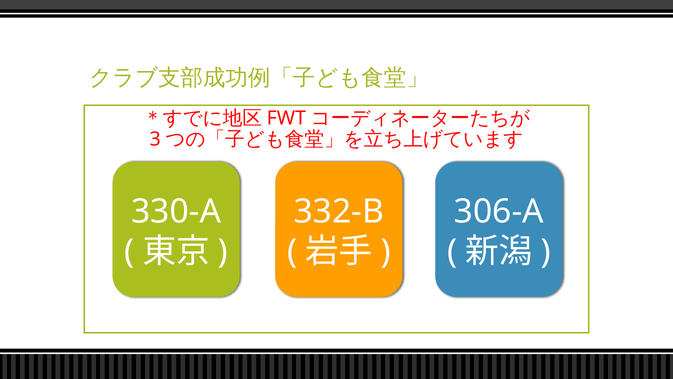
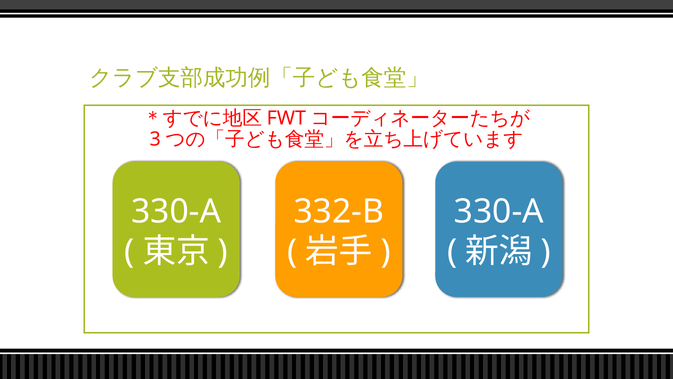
306-A: 306-A -> 330-A (499, 211)
